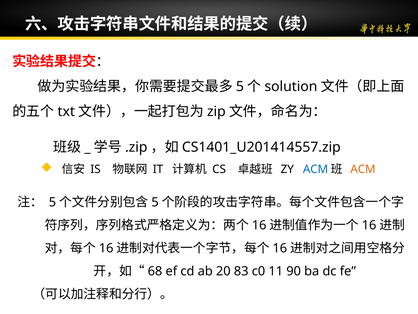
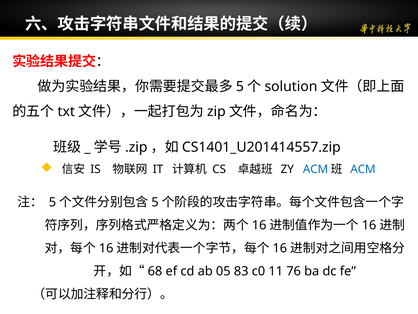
ACM colour: orange -> blue (363, 169)
20: 20 -> 05 (223, 271)
90: 90 -> 76 (294, 271)
